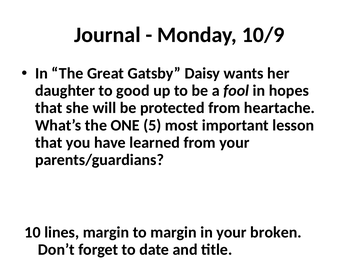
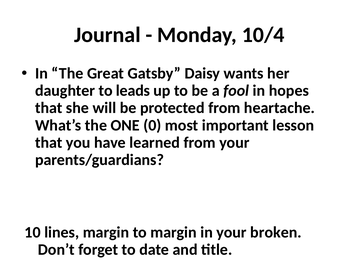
10/9: 10/9 -> 10/4 (263, 35)
good: good -> leads (133, 90)
5: 5 -> 0 (152, 125)
